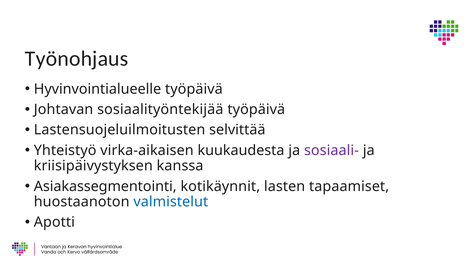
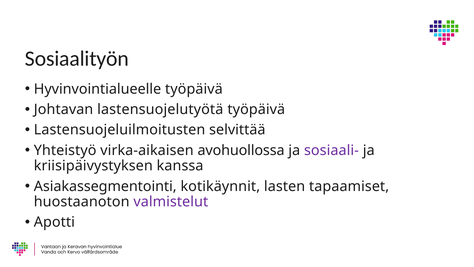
Työnohjaus: Työnohjaus -> Sosiaalityön (77, 59)
sosiaalityöntekijää: sosiaalityöntekijää -> lastensuojelutyötä (160, 109)
kuukaudesta: kuukaudesta -> avohuollossa (241, 150)
valmistelut colour: blue -> purple (171, 201)
